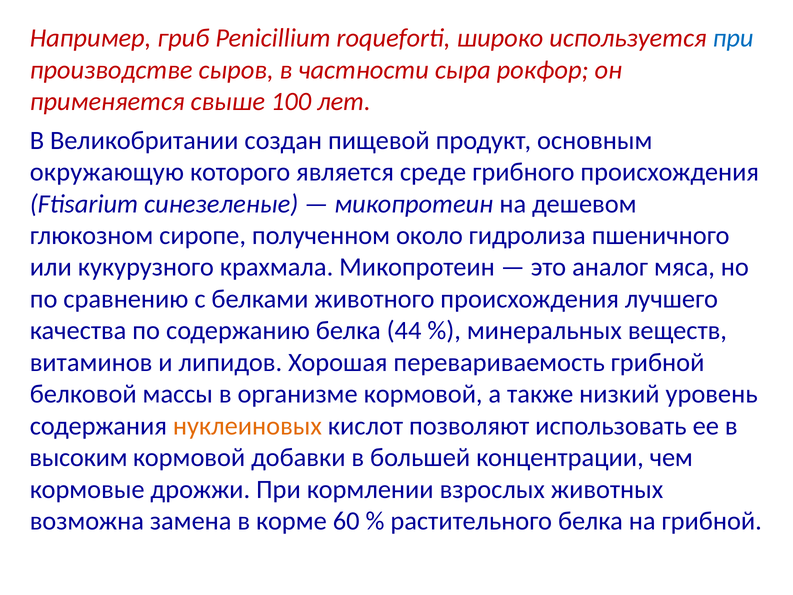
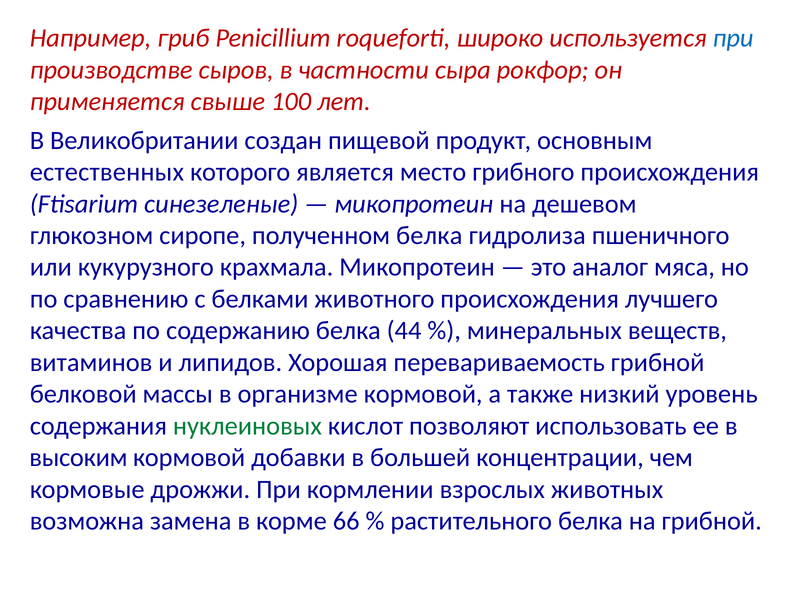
окружающую: окружающую -> естественных (107, 172)
среде: среде -> место (433, 172)
полученном около: около -> белка (429, 235)
нуклеиновых colour: orange -> green (247, 426)
60: 60 -> 66 (346, 521)
